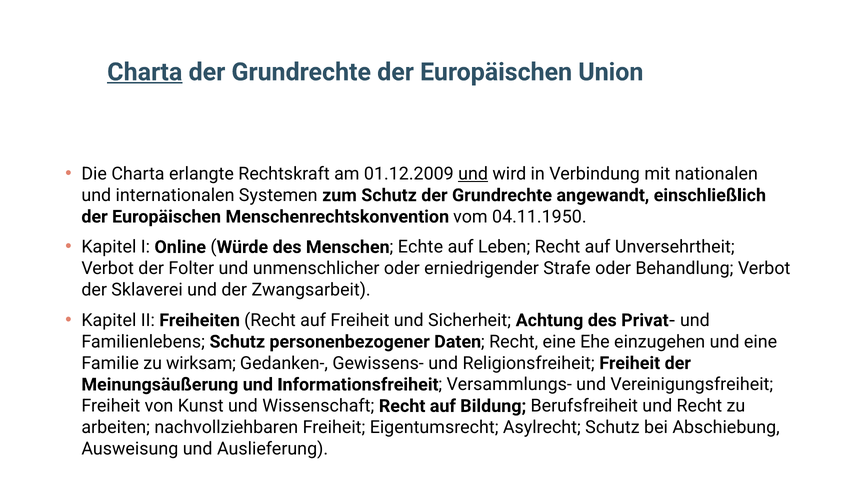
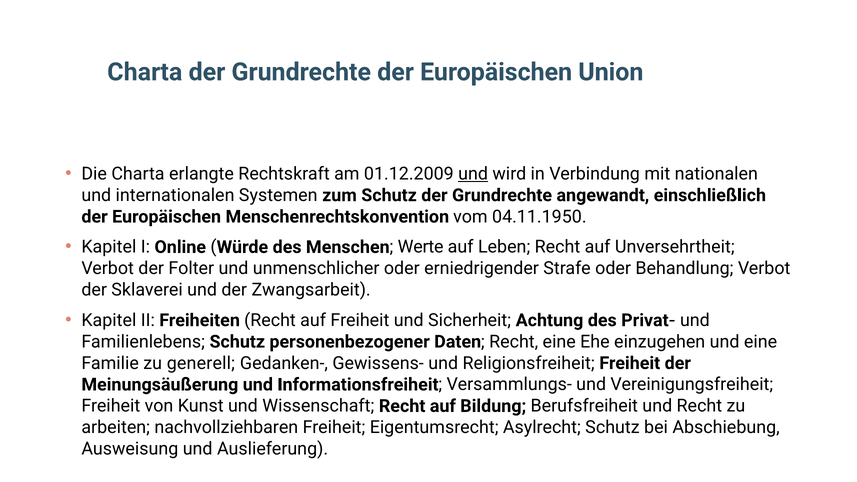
Charta underline: present -> none (145, 72)
Echte: Echte -> Werte (421, 247)
wirksam: wirksam -> generell (201, 363)
